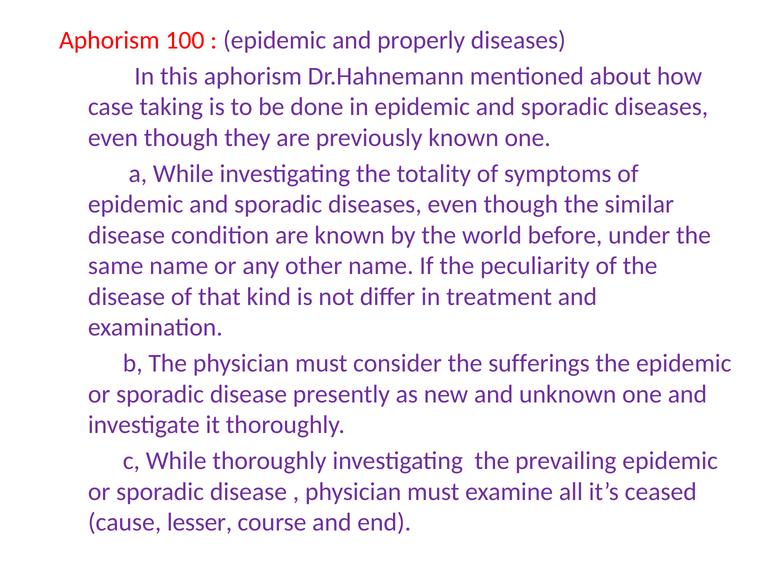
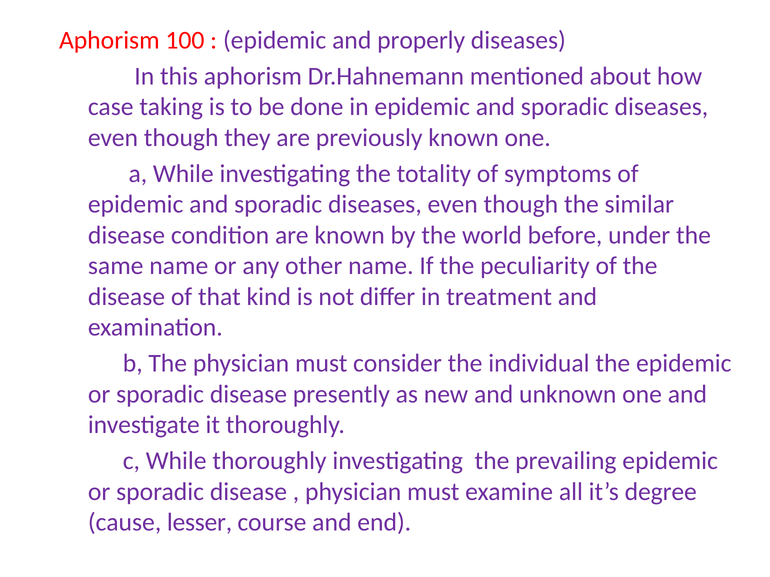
sufferings: sufferings -> individual (539, 364)
ceased: ceased -> degree (661, 492)
